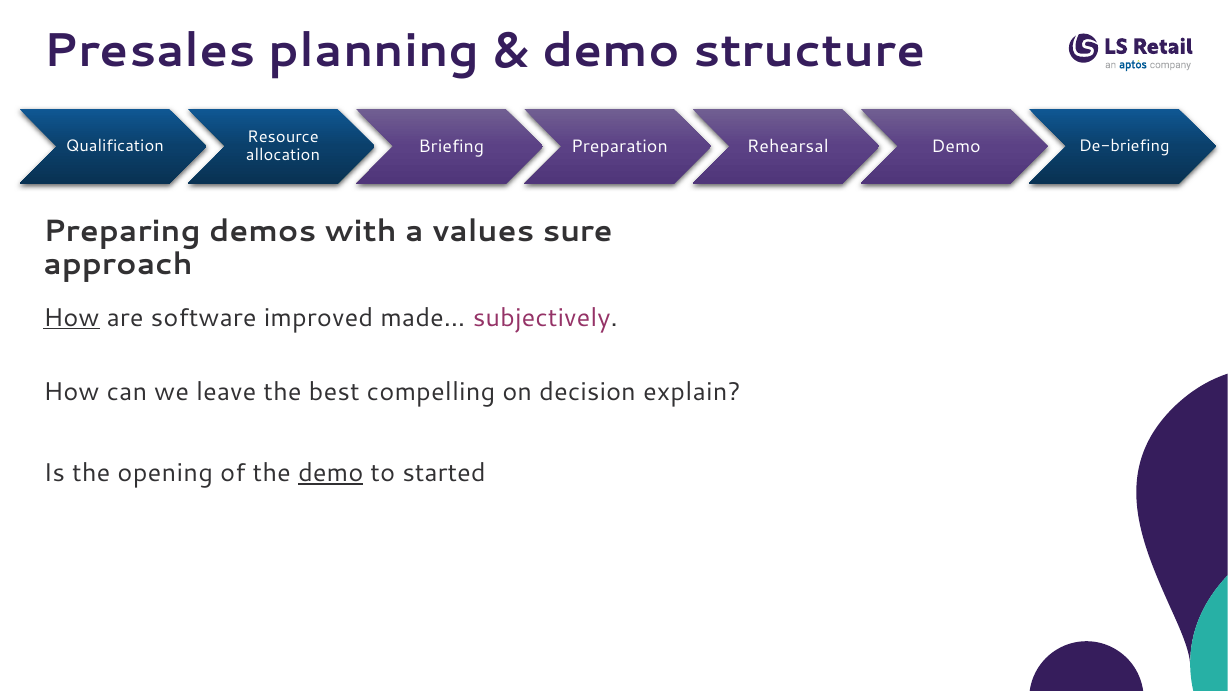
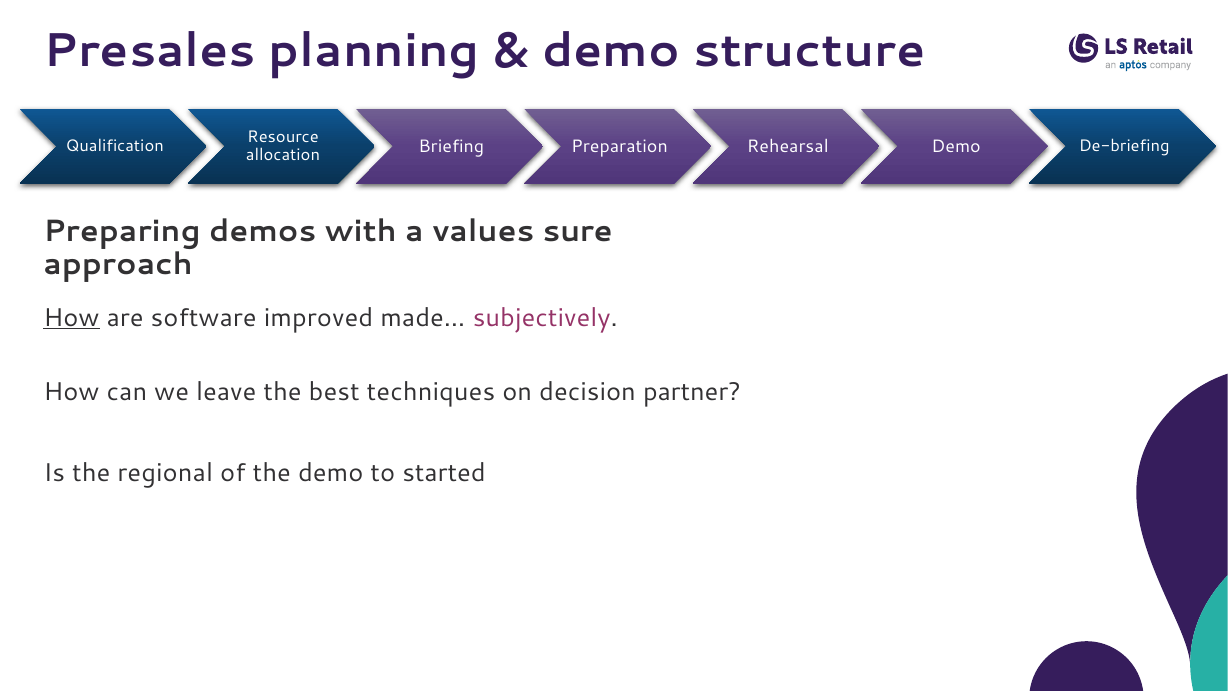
compelling: compelling -> techniques (431, 392)
explain: explain -> partner (692, 392)
opening: opening -> regional (165, 473)
demo underline: present -> none (331, 473)
